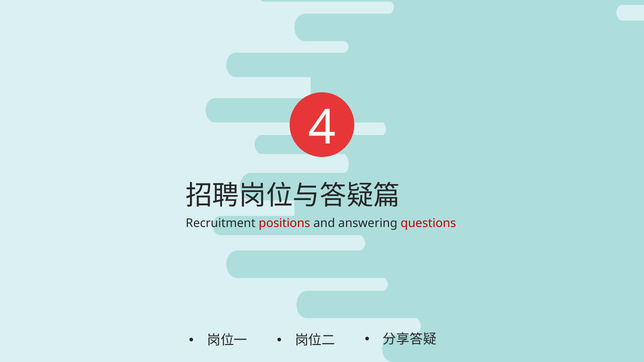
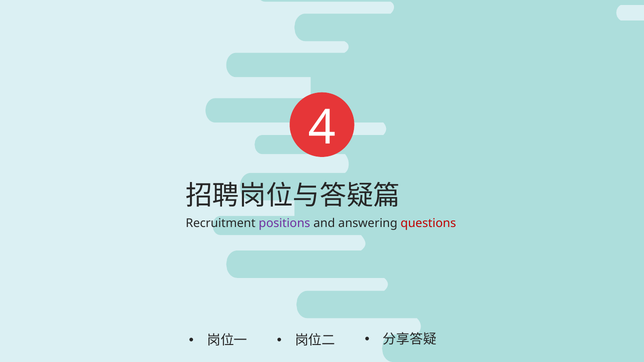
positions colour: red -> purple (284, 223)
